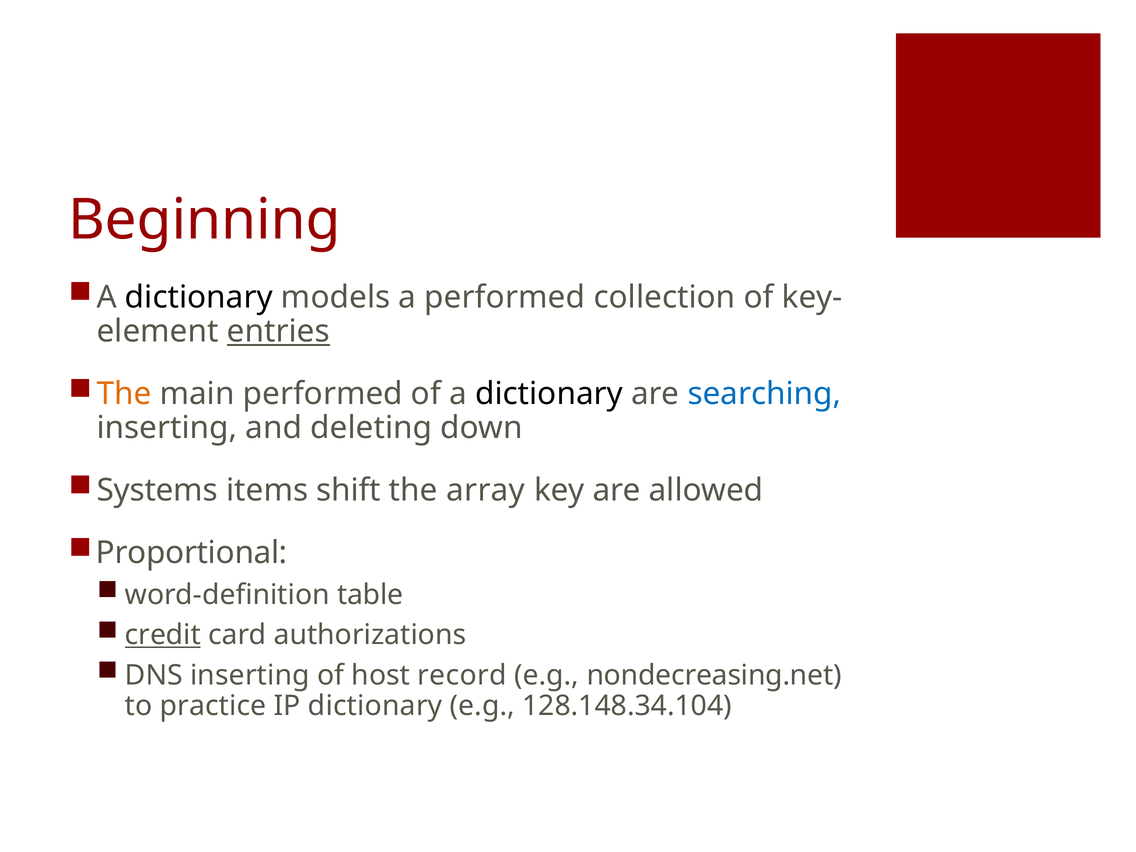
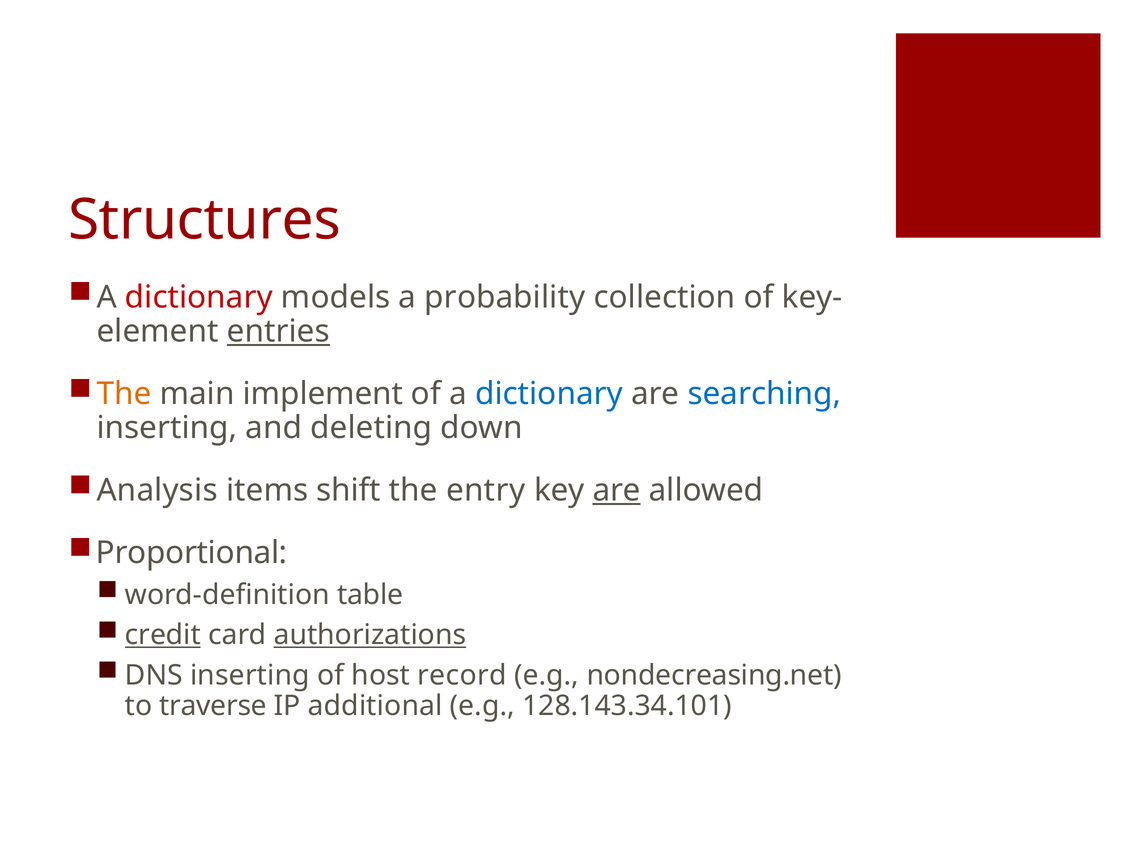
Beginning: Beginning -> Structures (204, 220)
dictionary colour: black -> red (199, 297)
a performed: performed -> probability (505, 297)
main performed: performed -> implement (323, 394)
dictionary colour: black -> blue (549, 394)
Systems: Systems -> Analysis (157, 490)
array: array -> entry (486, 490)
are underline: none -> present (617, 490)
authorizations underline: none -> present (370, 635)
practice: practice -> traverse (213, 706)
IP dictionary: dictionary -> additional (375, 706)
128.148.34.104: 128.148.34.104 -> 128.143.34.101 (627, 706)
